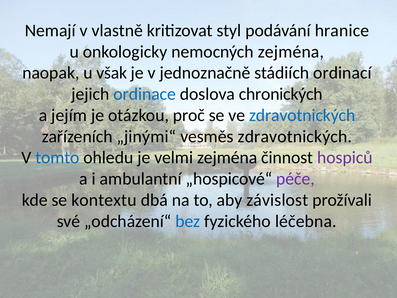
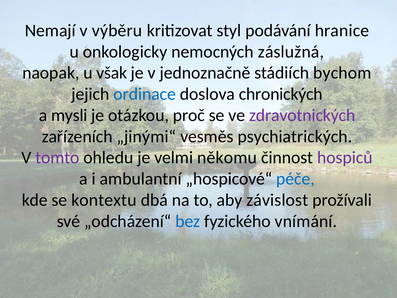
vlastně: vlastně -> výběru (117, 30)
nemocných zejména: zejména -> záslužná (291, 52)
ordinací: ordinací -> bychom (342, 73)
jejím: jejím -> mysli (69, 115)
zdravotnických colour: blue -> purple (302, 115)
vesměs zdravotnických: zdravotnických -> psychiatrických (295, 136)
tomto colour: blue -> purple (57, 158)
velmi zejména: zejména -> někomu (227, 158)
péče colour: purple -> blue (296, 179)
léčebna: léčebna -> vnímání (306, 221)
